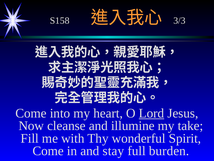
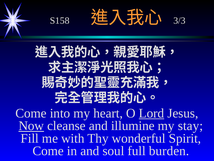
Now underline: none -> present (31, 125)
take: take -> stay (190, 125)
stay: stay -> soul (113, 150)
